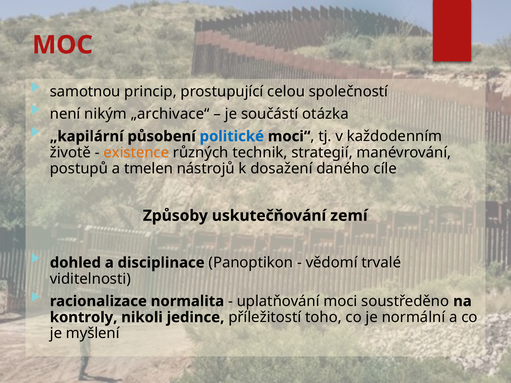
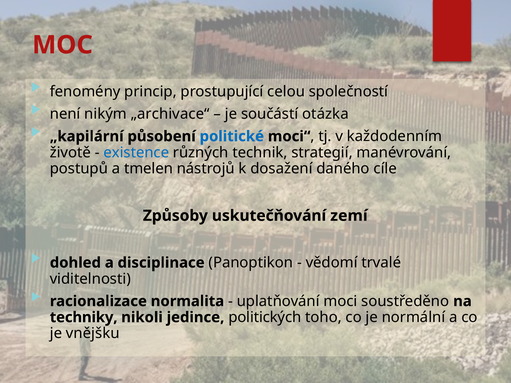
samotnou: samotnou -> fenomény (85, 91)
existence colour: orange -> blue (136, 153)
kontroly: kontroly -> techniky (84, 318)
příležitostí: příležitostí -> politických (265, 318)
myšlení: myšlení -> vnějšku (93, 334)
